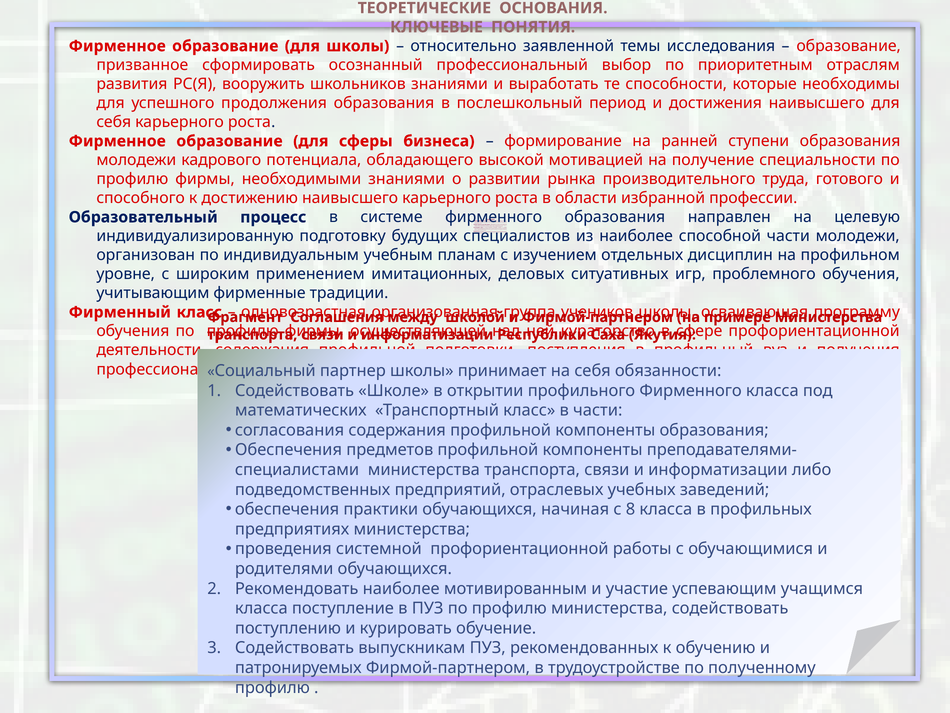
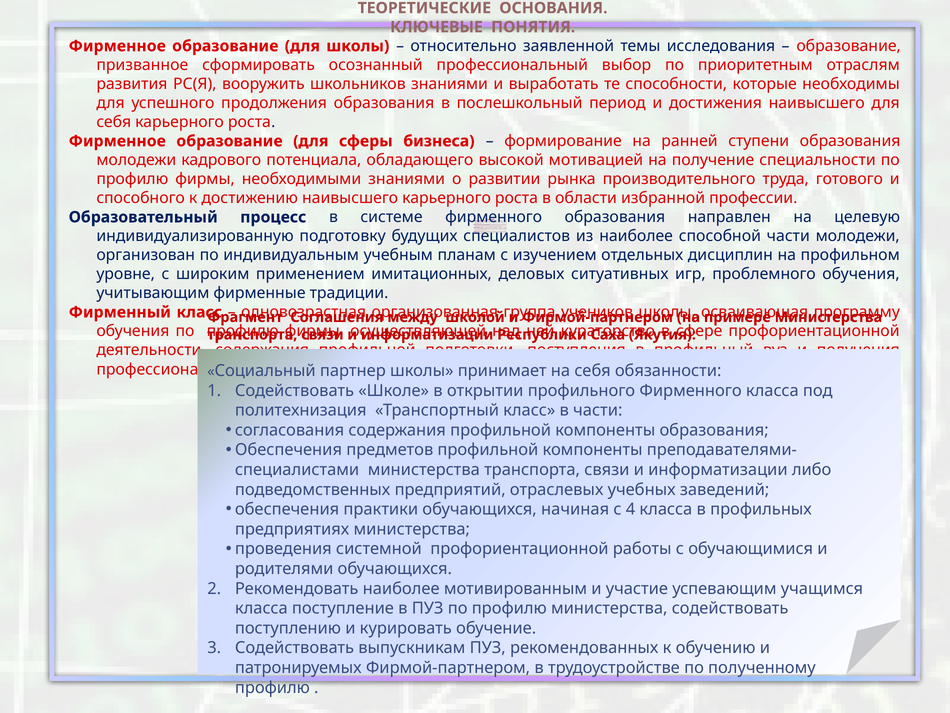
математических: математических -> политехнизация (301, 410)
8: 8 -> 4 (630, 509)
